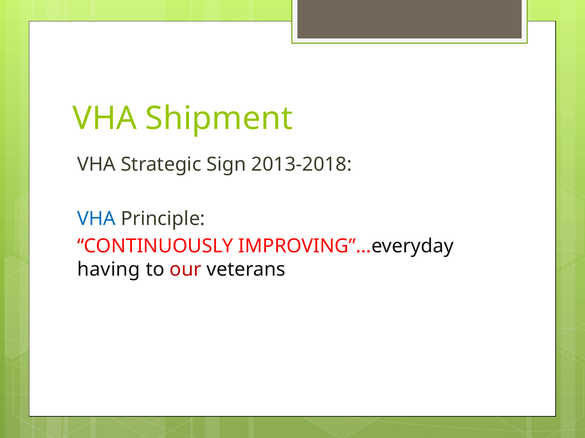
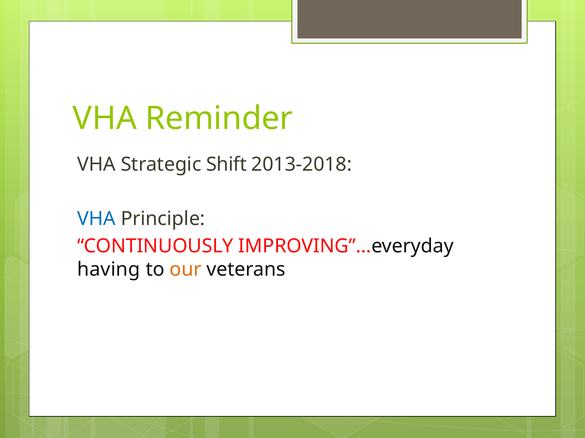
Shipment: Shipment -> Reminder (219, 119)
Sign: Sign -> Shift (226, 165)
our colour: red -> orange (186, 270)
